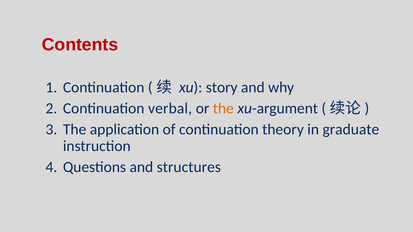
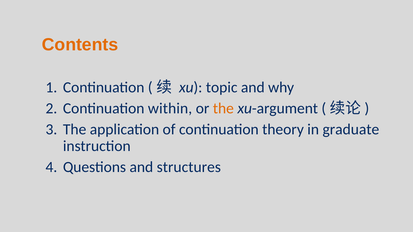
Contents colour: red -> orange (80, 45)
story: story -> topic (222, 88)
verbal: verbal -> within (170, 109)
